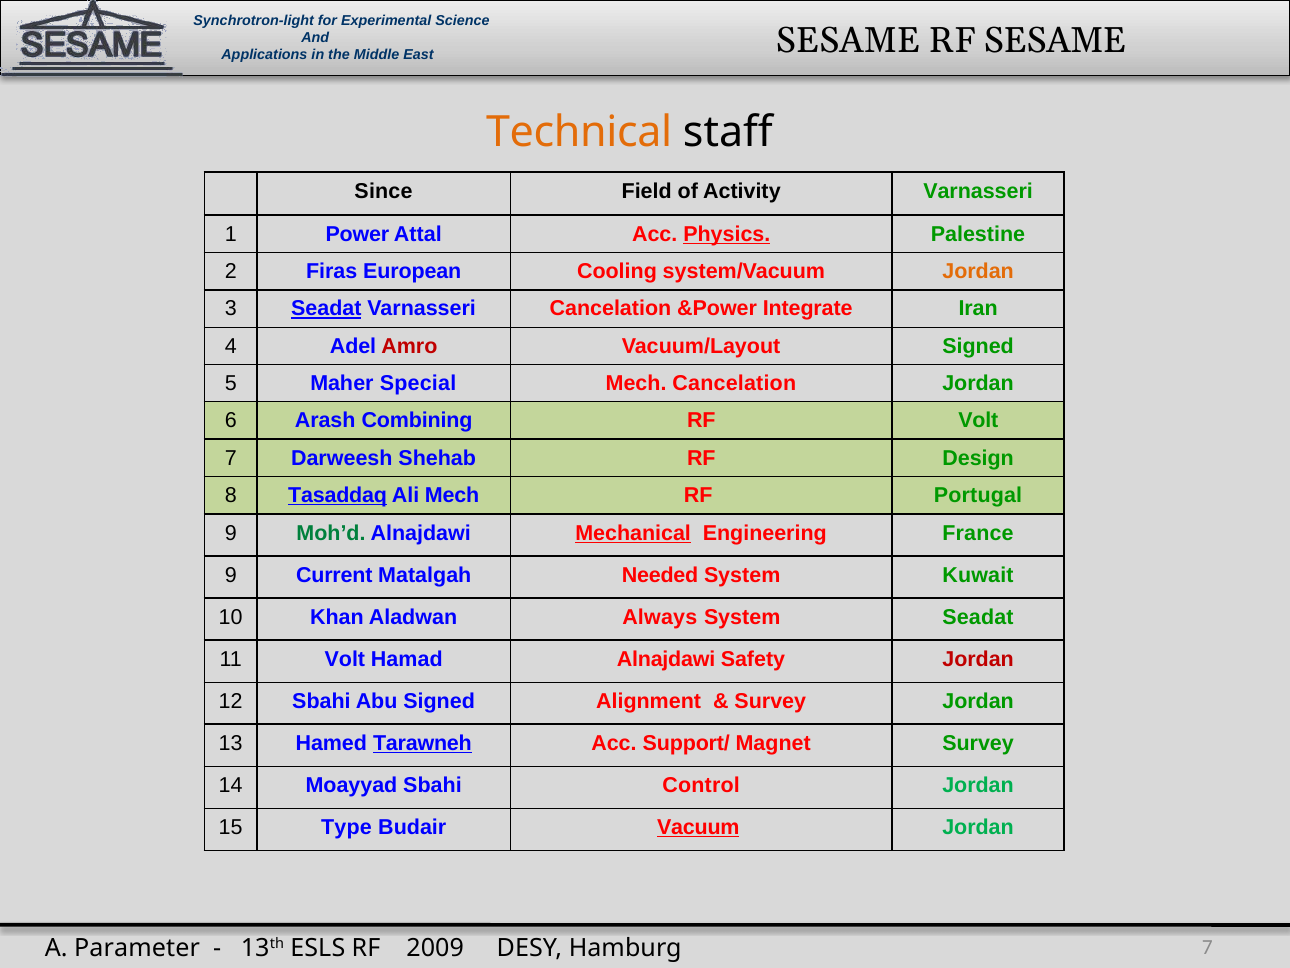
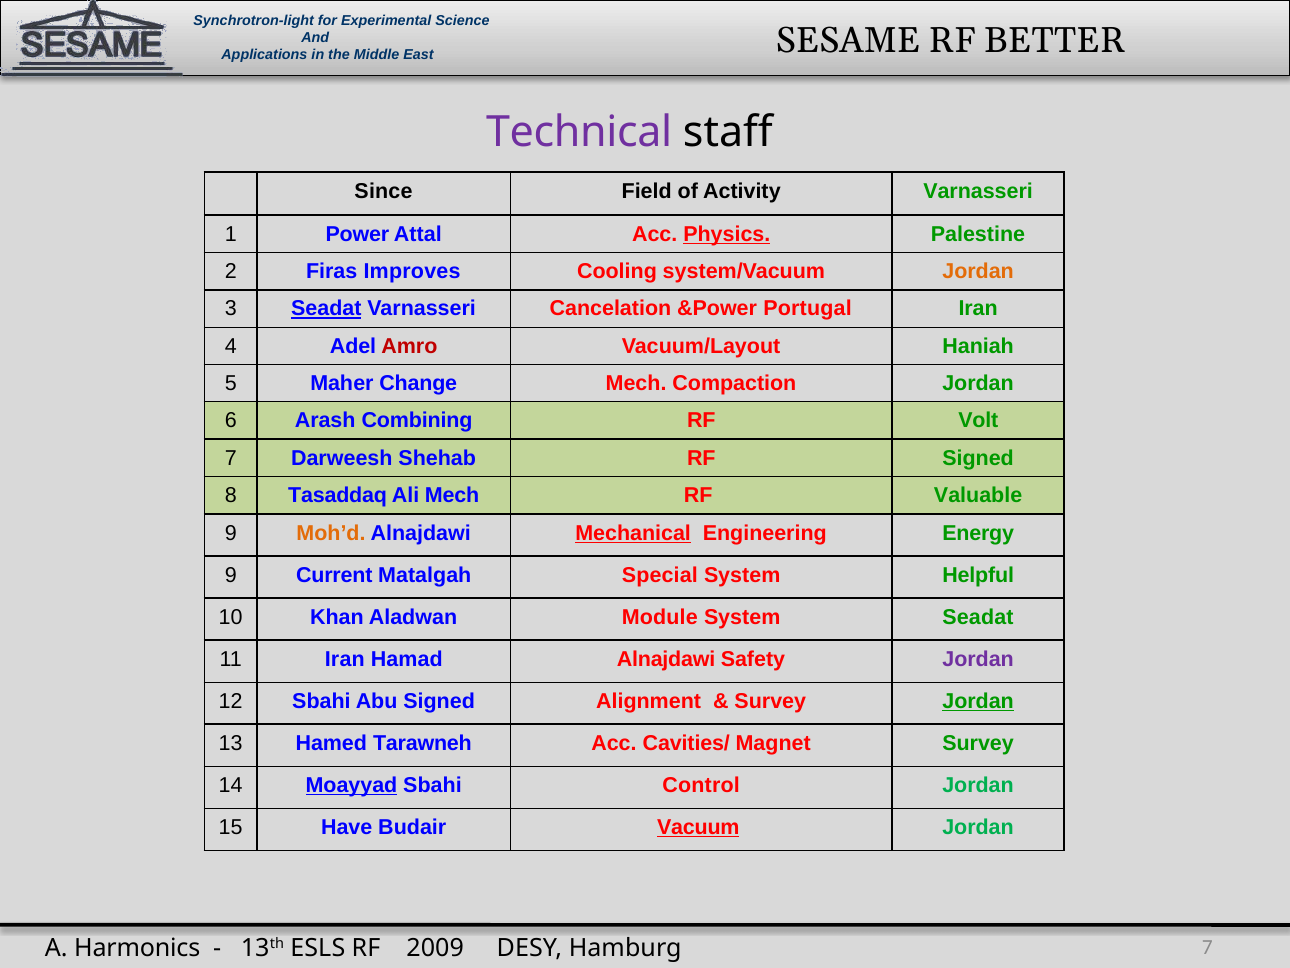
RF SESAME: SESAME -> BETTER (1055, 41)
Technical colour: orange -> purple (579, 132)
European: European -> Improves (412, 271)
Integrate: Integrate -> Portugal (808, 309)
Vacuum/Layout Signed: Signed -> Haniah (978, 346)
Special: Special -> Change (418, 383)
Mech Cancelation: Cancelation -> Compaction (734, 383)
RF Design: Design -> Signed (978, 458)
Tasaddaq underline: present -> none (338, 495)
Portugal: Portugal -> Valuable (978, 495)
Moh’d colour: green -> orange (331, 533)
France: France -> Energy (978, 533)
Needed: Needed -> Special (660, 575)
Kuwait: Kuwait -> Helpful (978, 575)
Always: Always -> Module (660, 617)
11 Volt: Volt -> Iran (345, 659)
Jordan colour: red -> purple (978, 659)
Jordan underline: none -> present (978, 701)
Tarawneh underline: present -> none (422, 743)
Support/: Support/ -> Cavities/ (686, 743)
Moayyad underline: none -> present (351, 785)
Type: Type -> Have (347, 827)
Parameter: Parameter -> Harmonics (137, 947)
